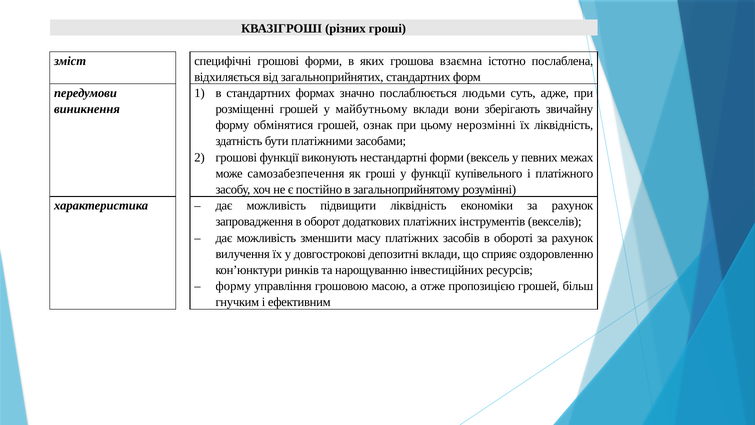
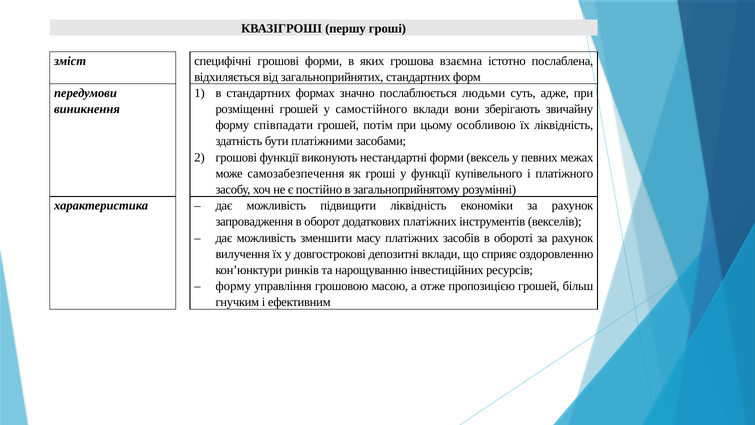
різних: різних -> першу (345, 29)
майбутньому: майбутньому -> самостійного (371, 109)
обмінятися: обмінятися -> співпадати (283, 125)
ознак: ознак -> потім (378, 125)
нерозмінні: нерозмінні -> особливою (486, 125)
